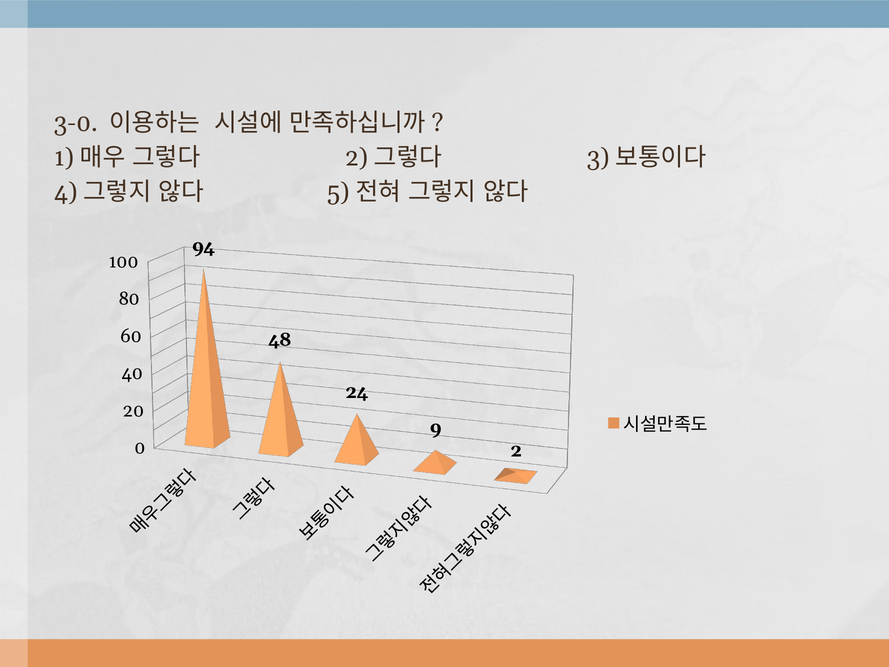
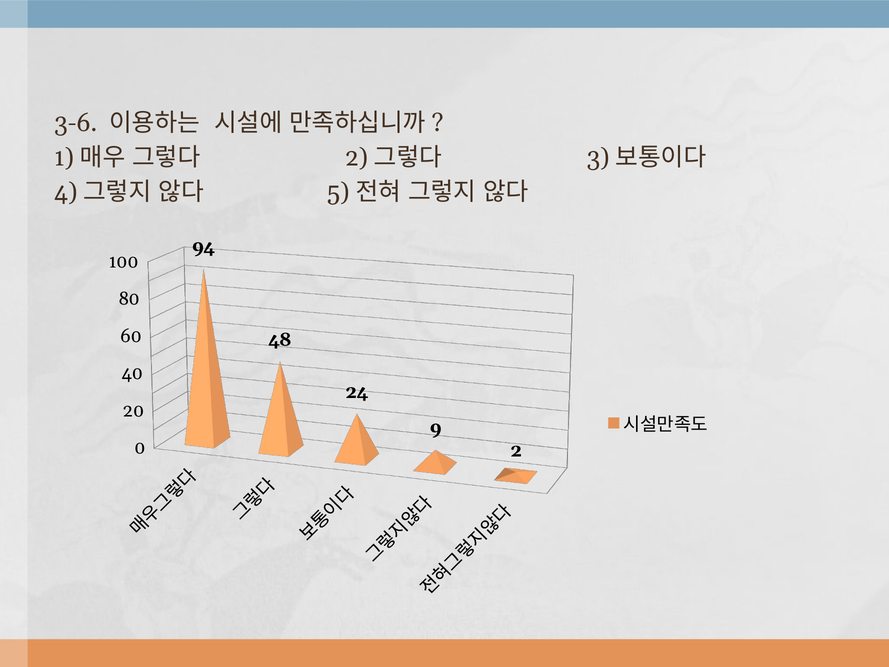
3-0: 3-0 -> 3-6 (76, 123)
